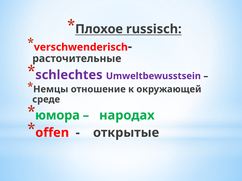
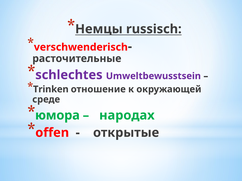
Плохое: Плохое -> Немцы (99, 29)
Немцы: Немцы -> Trinken (51, 89)
